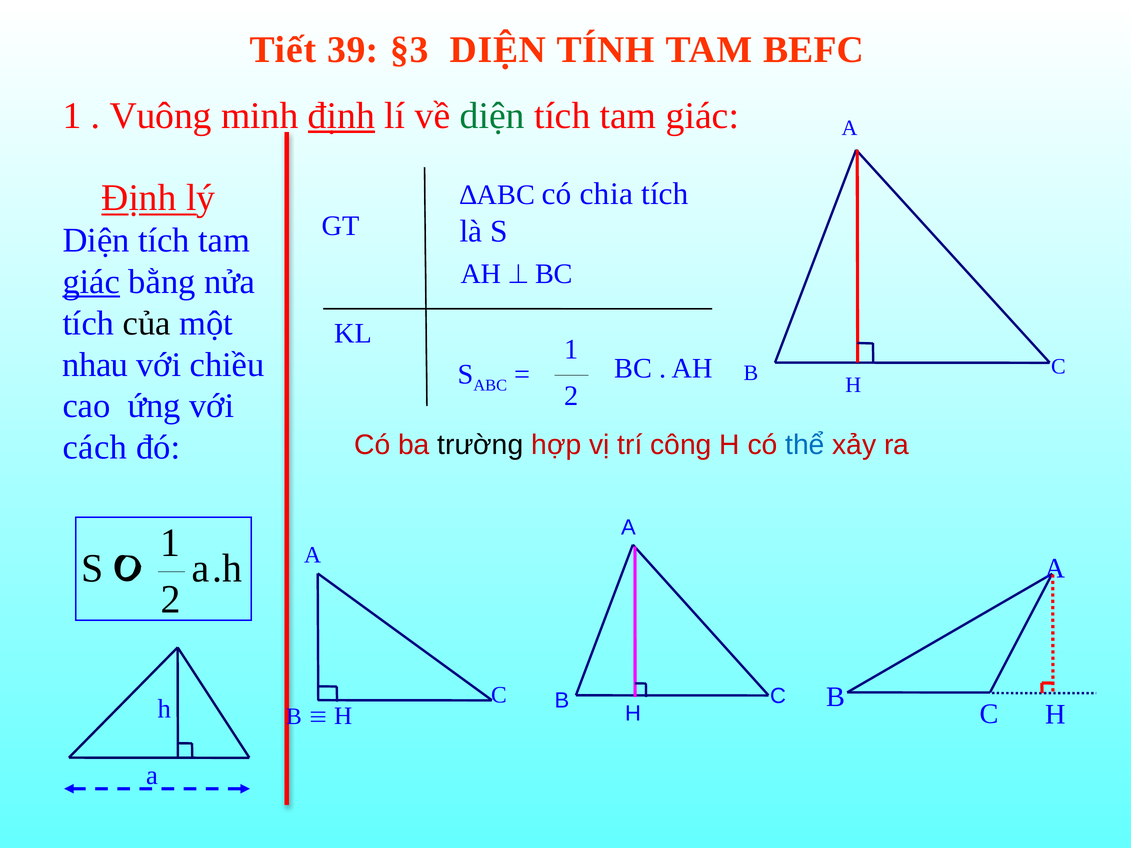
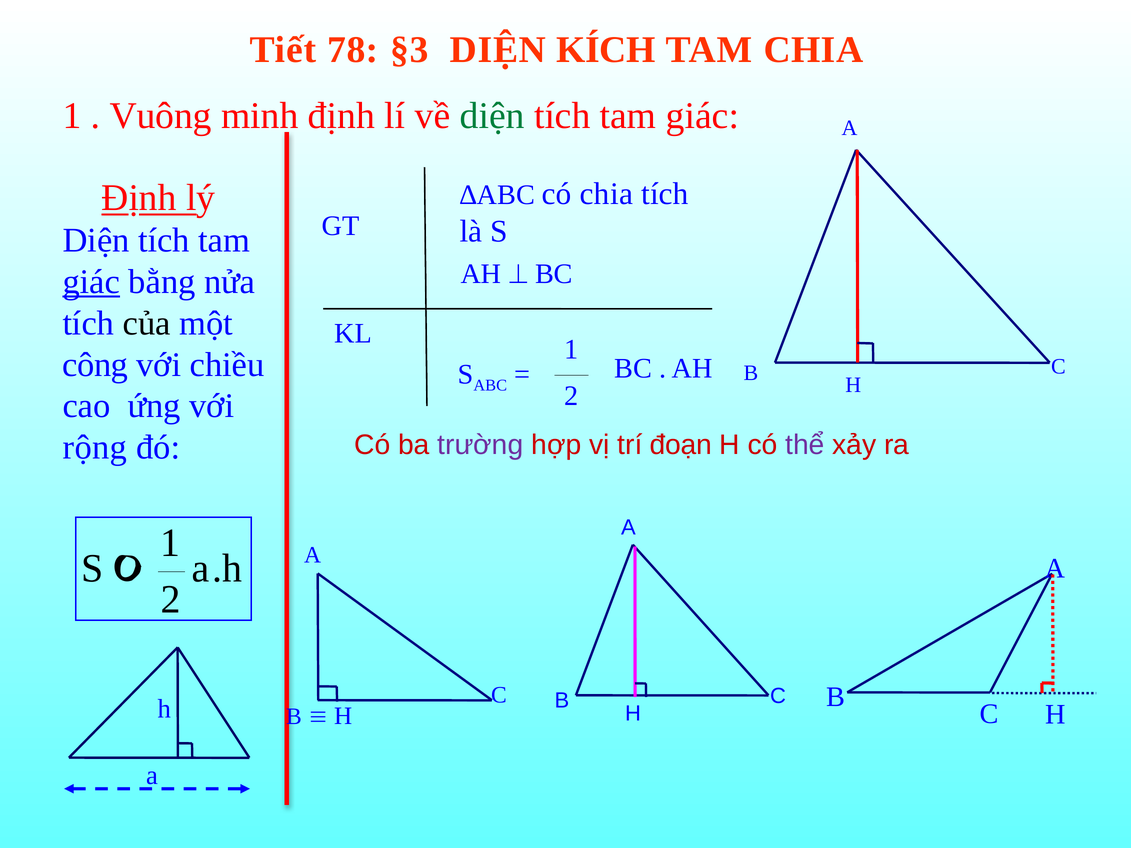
39: 39 -> 78 (353, 50)
TÍNH: TÍNH -> KÍCH (606, 50)
TAM BEFC: BEFC -> CHIA (813, 50)
định underline: present -> none (341, 116)
nhau: nhau -> công (95, 365)
cách: cách -> rộng (95, 448)
trường colour: black -> purple (480, 445)
công: công -> đoạn (681, 445)
thể colour: blue -> purple (805, 445)
